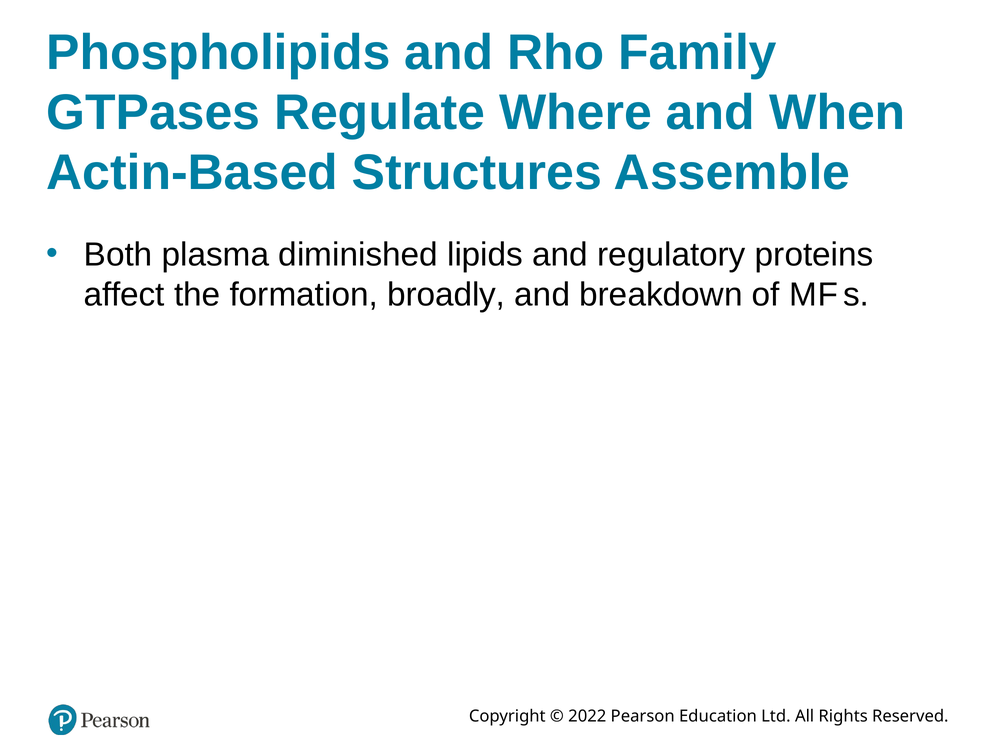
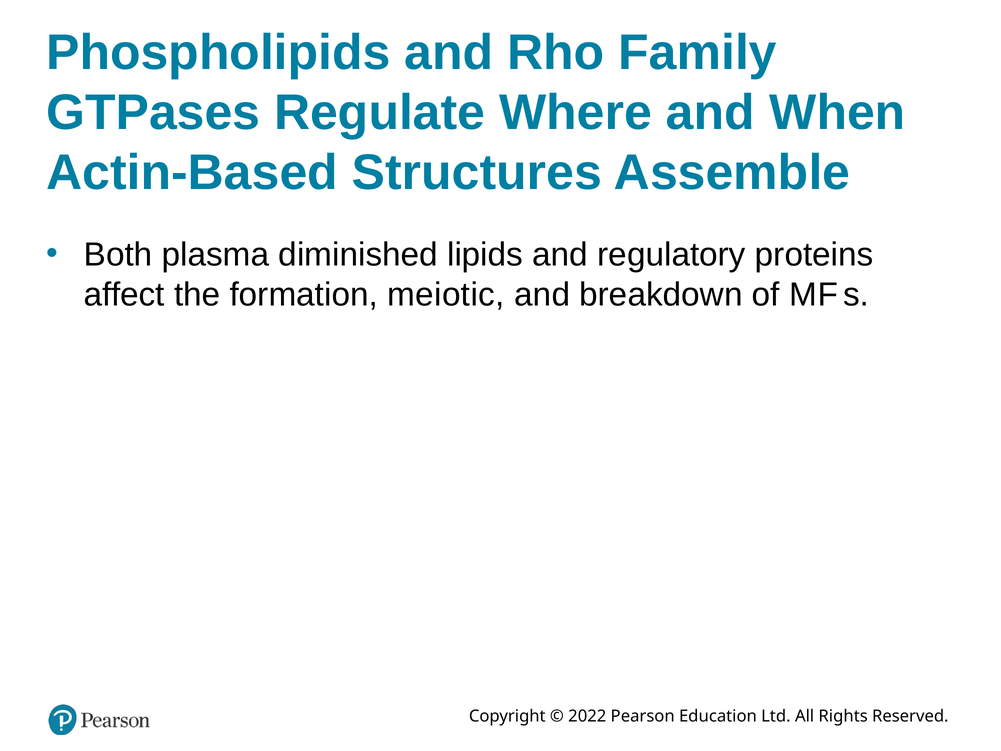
broadly: broadly -> meiotic (446, 294)
